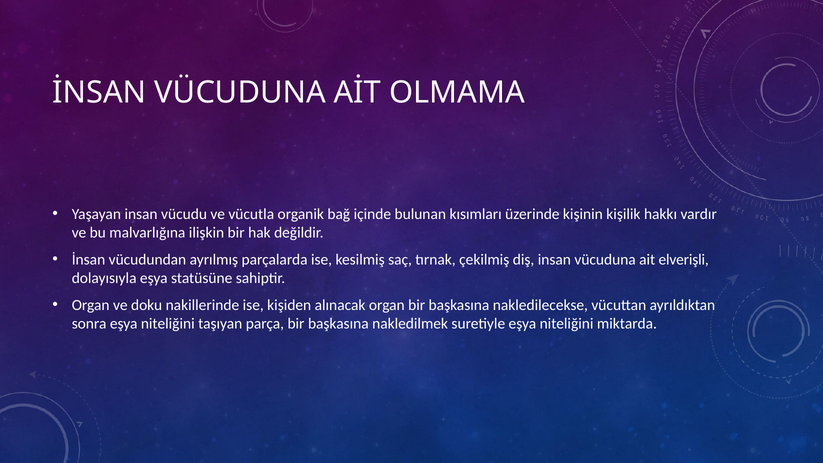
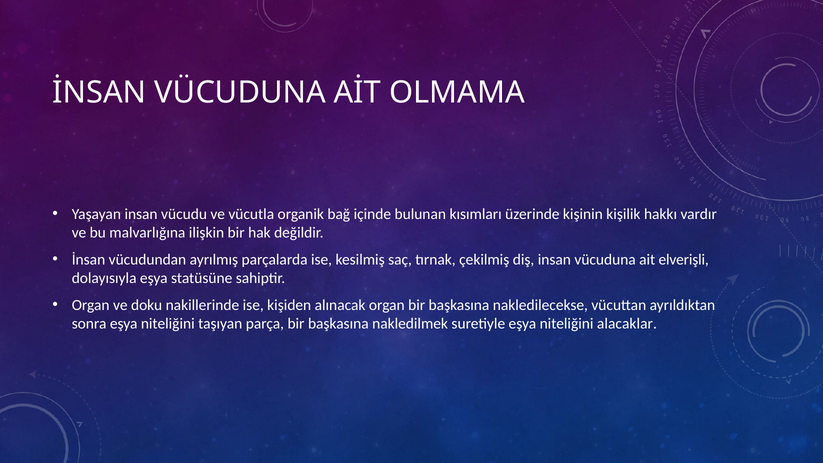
miktarda: miktarda -> alacaklar (627, 324)
